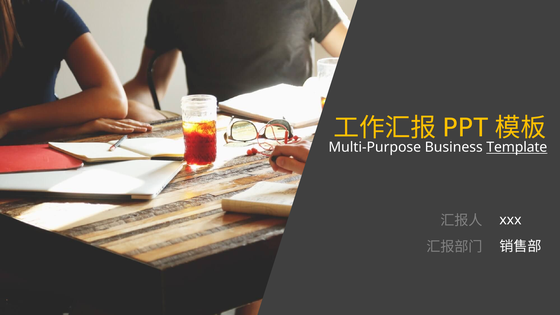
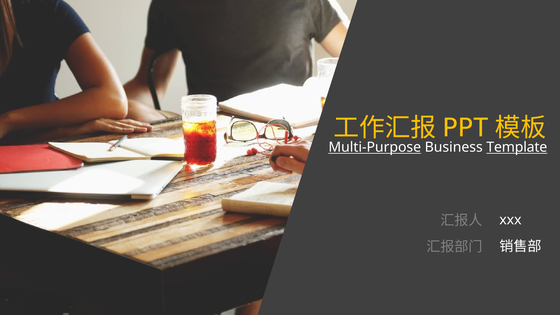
Multi-Purpose underline: none -> present (375, 147)
